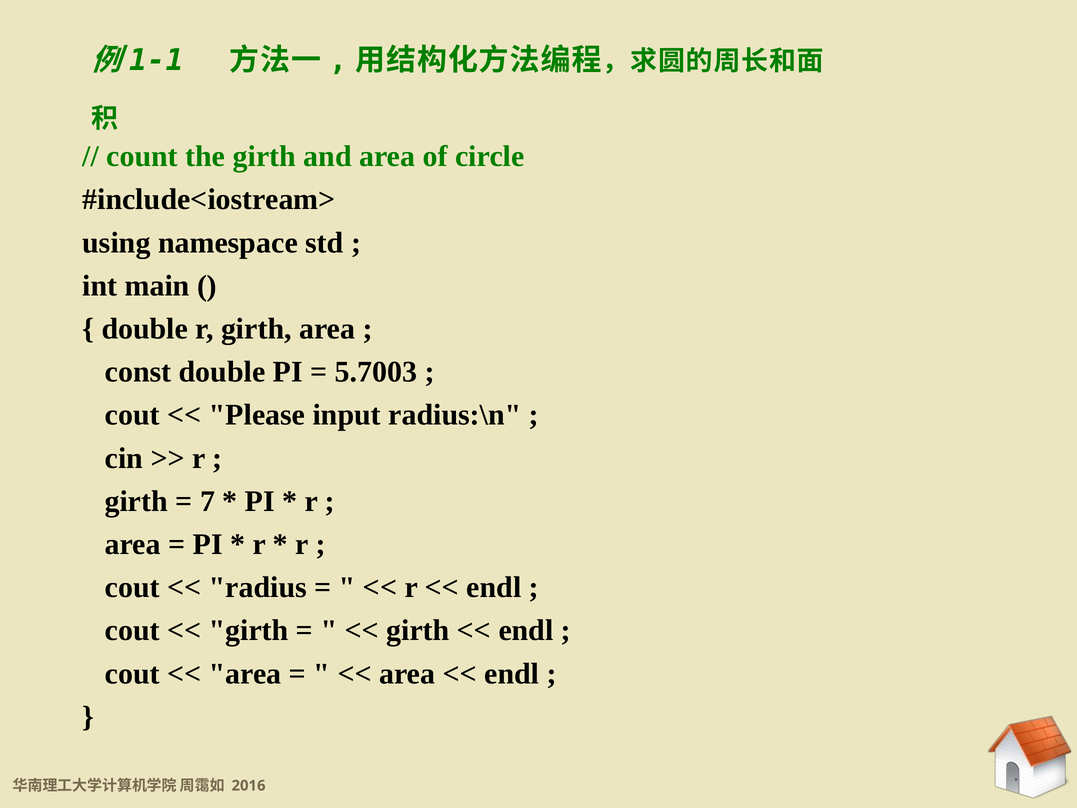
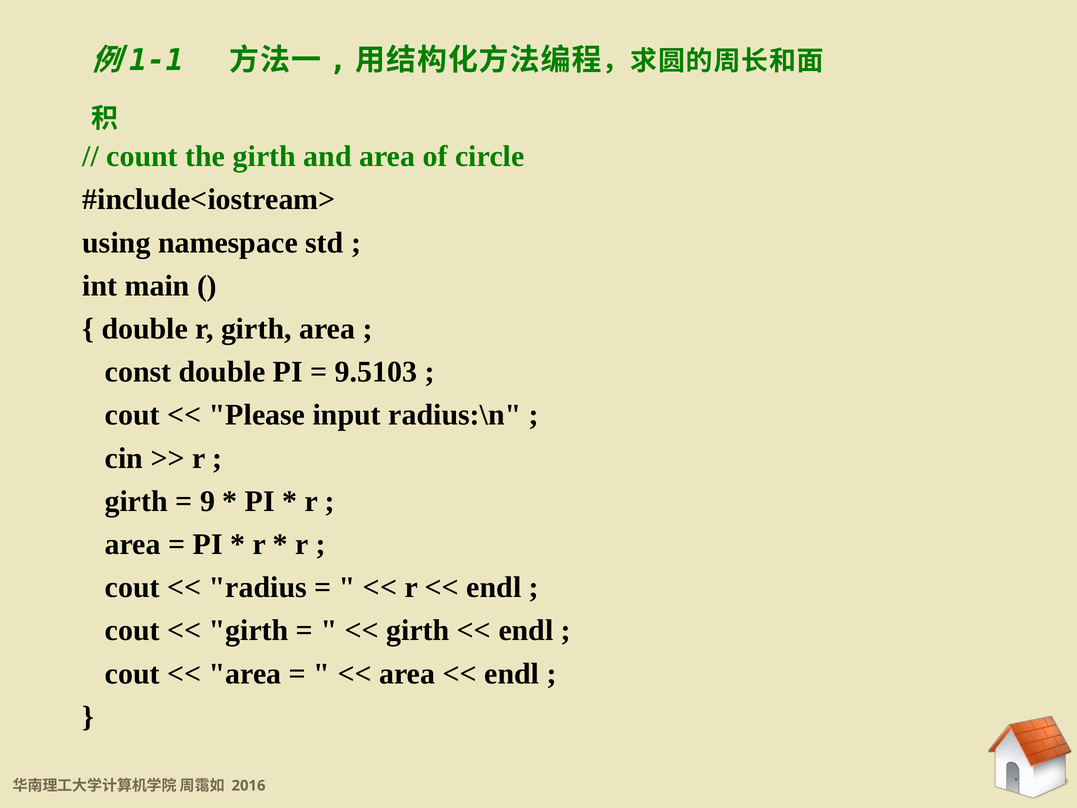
5.7003: 5.7003 -> 9.5103 (376, 372)
7: 7 -> 9 (207, 501)
